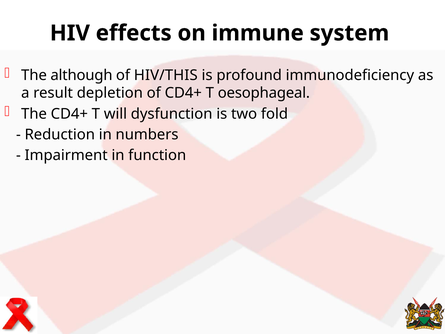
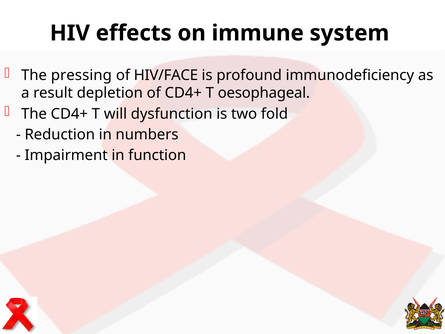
although: although -> pressing (81, 75)
HIV/THIS: HIV/THIS -> HIV/FACE (166, 75)
